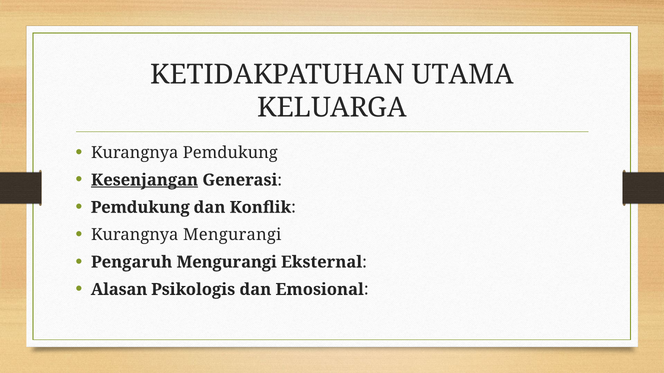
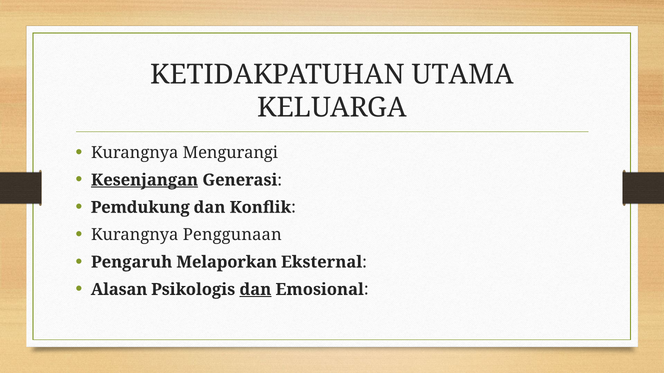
Kurangnya Pemdukung: Pemdukung -> Mengurangi (230, 153)
Kurangnya Mengurangi: Mengurangi -> Penggunaan (232, 235)
Pengaruh Mengurangi: Mengurangi -> Melaporkan (227, 262)
dan underline: none -> present (255, 290)
